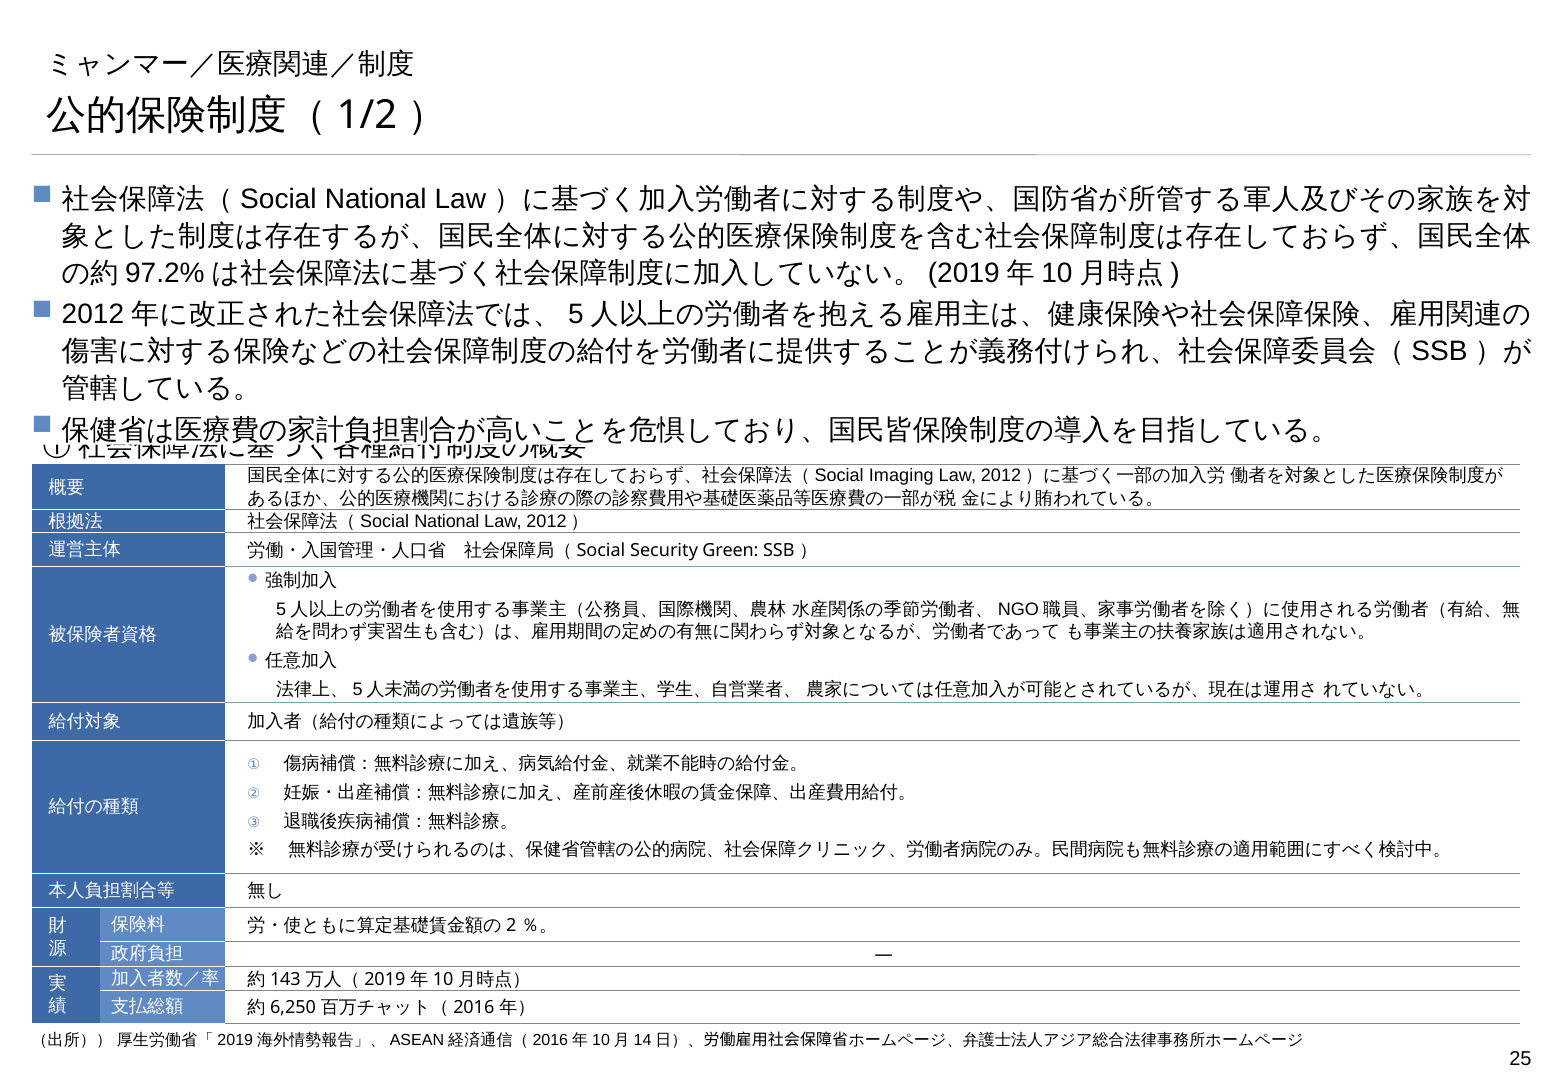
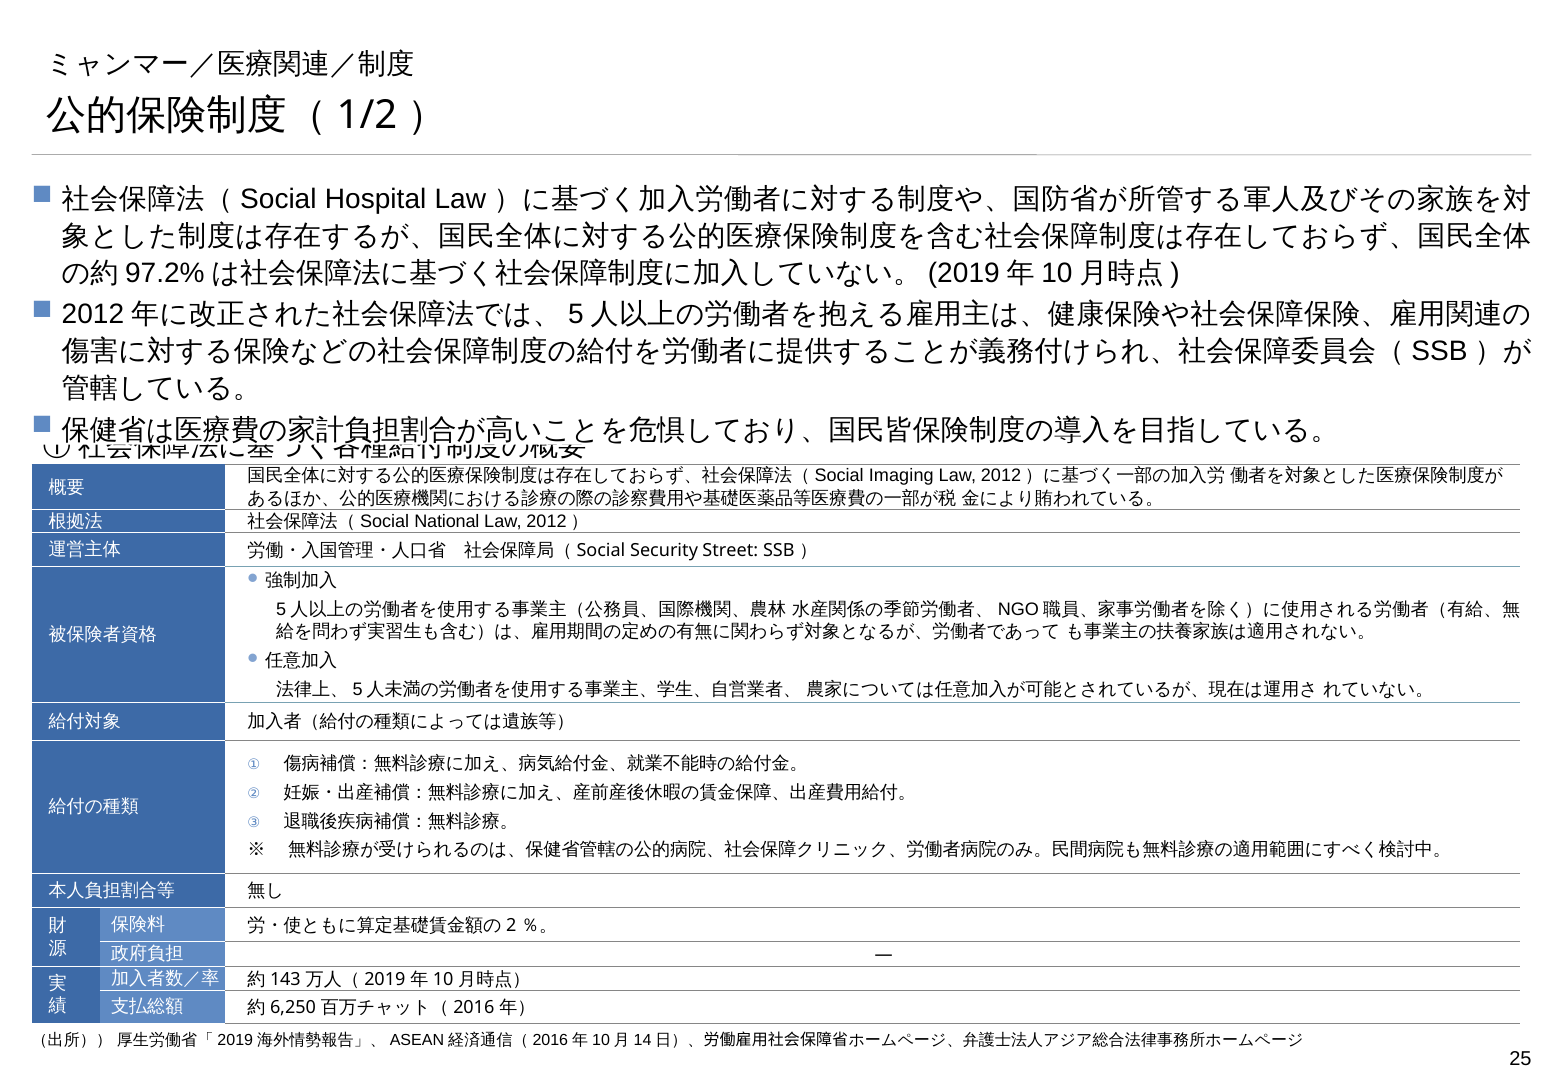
National: National -> Hospital (376, 200)
Green: Green -> Street (730, 551)
